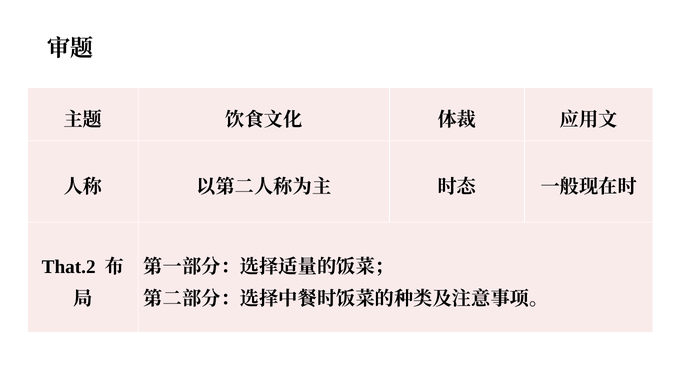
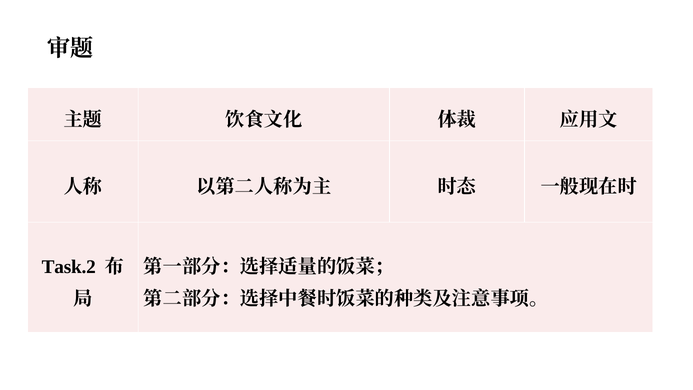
That.2: That.2 -> Task.2 (69, 267)
